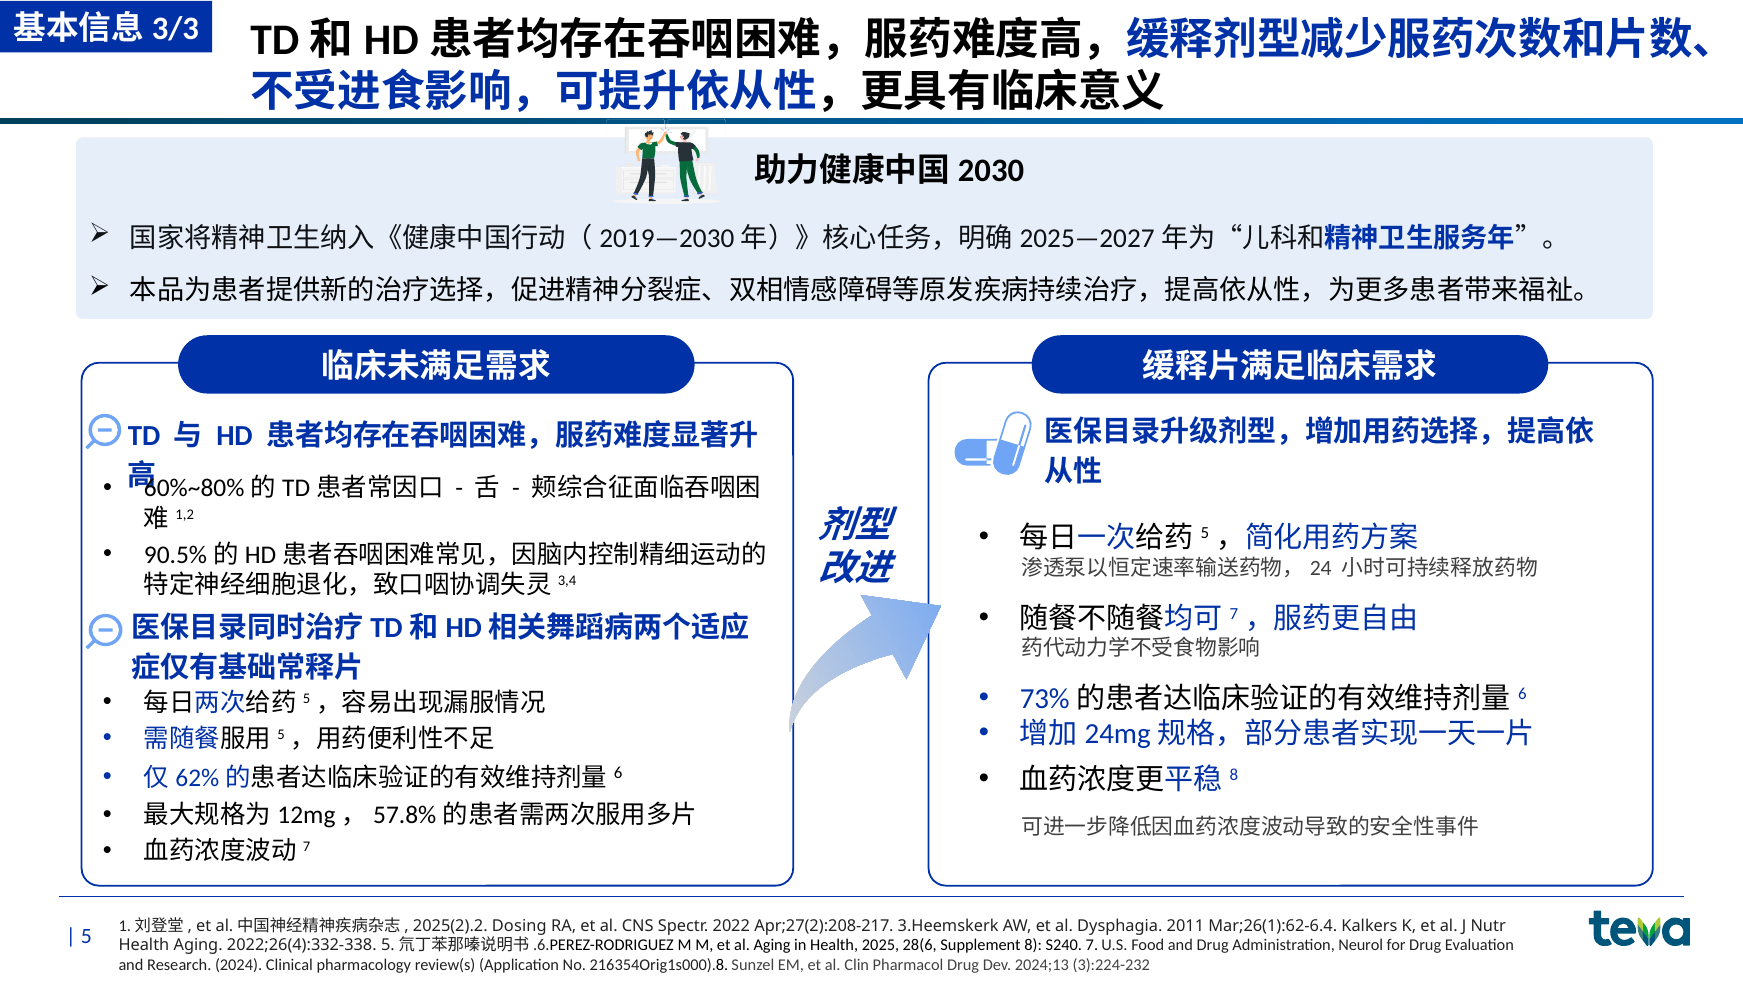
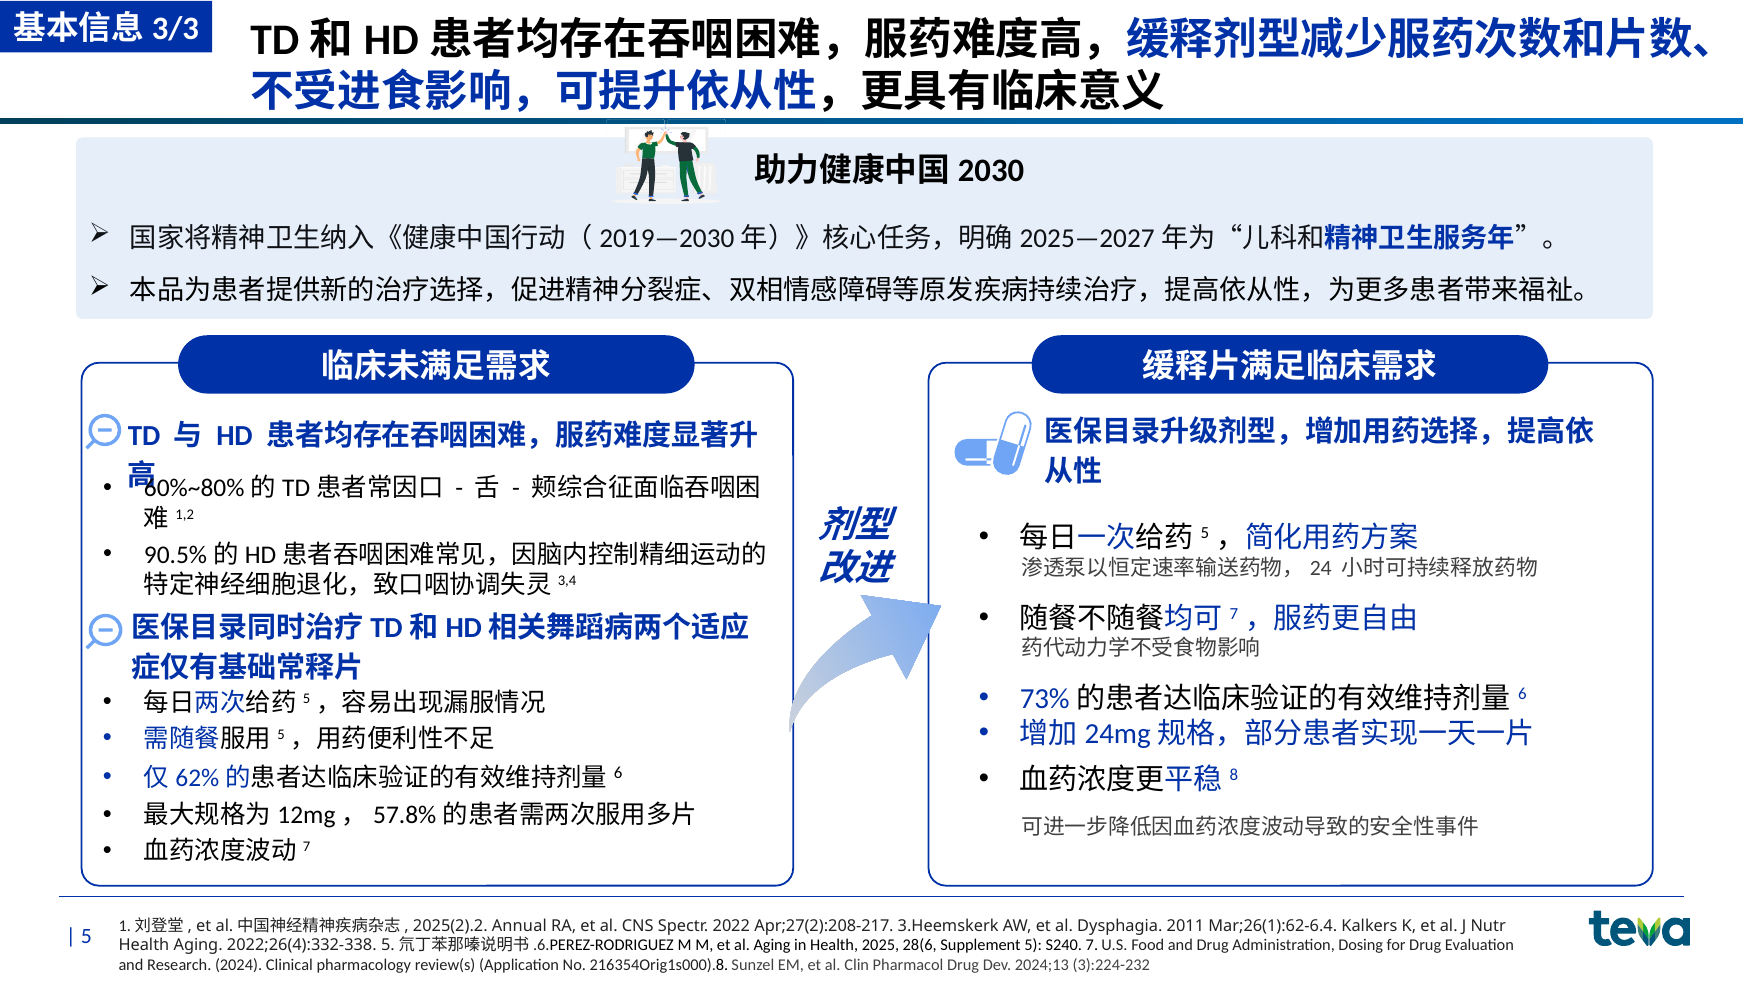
Dosing: Dosing -> Annual (519, 925)
Supplement 8: 8 -> 5 (1033, 945)
Neurol: Neurol -> Dosing (1361, 945)
